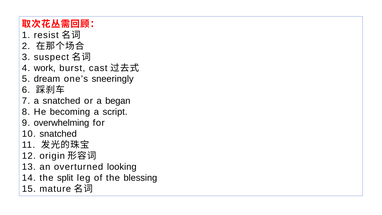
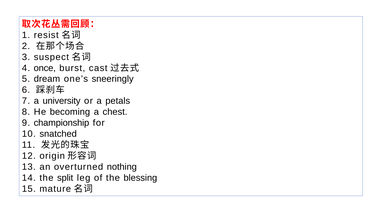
work: work -> once (45, 68)
a snatched: snatched -> university (62, 101)
began: began -> petals (118, 101)
script: script -> chest (115, 112)
overwhelming: overwhelming -> championship (61, 123)
looking: looking -> nothing (122, 167)
